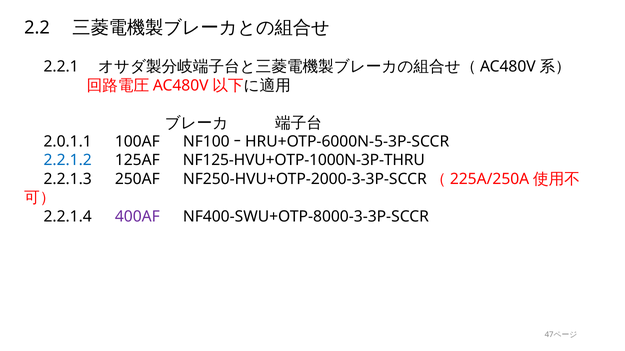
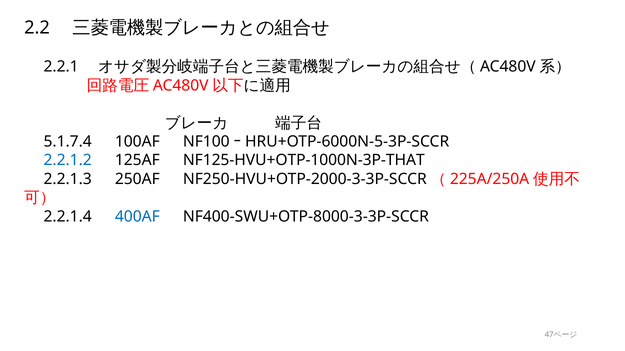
2.0.1.1: 2.0.1.1 -> 5.1.7.4 (68, 142)
NF125-HVU+OTP-1000N-3P-THRU: NF125-HVU+OTP-1000N-3P-THRU -> NF125-HVU+OTP-1000N-3P-THAT (304, 161)
400AF colour: purple -> blue (137, 217)
